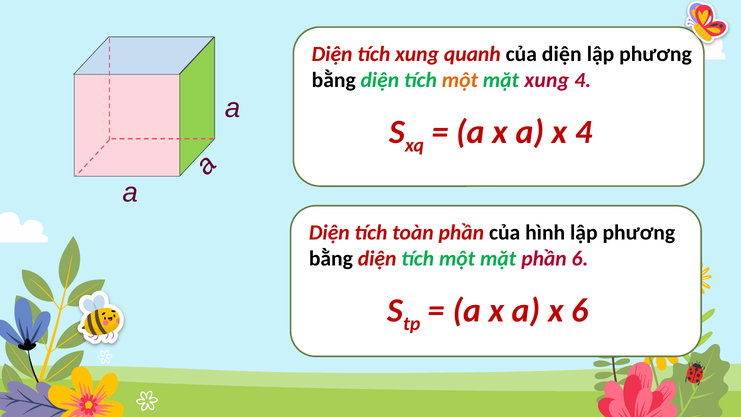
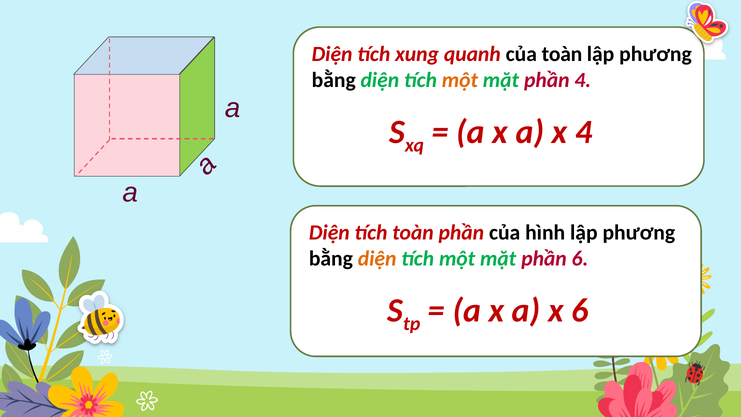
của diện: diện -> toàn (562, 54)
xung: xung -> phần (547, 80)
diện colour: red -> orange (377, 259)
